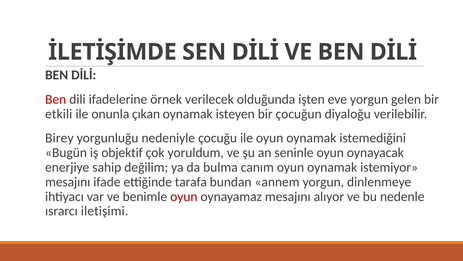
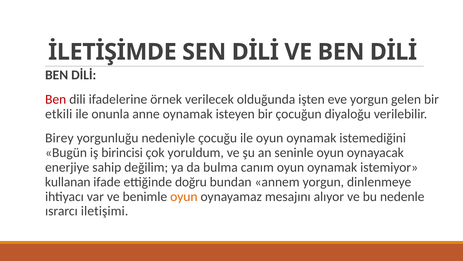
çıkan: çıkan -> anne (146, 114)
objektif: objektif -> birincisi (122, 152)
mesajını: mesajını -> kullanan (68, 182)
tarafa: tarafa -> doğru (191, 182)
oyun colour: red -> orange (184, 196)
